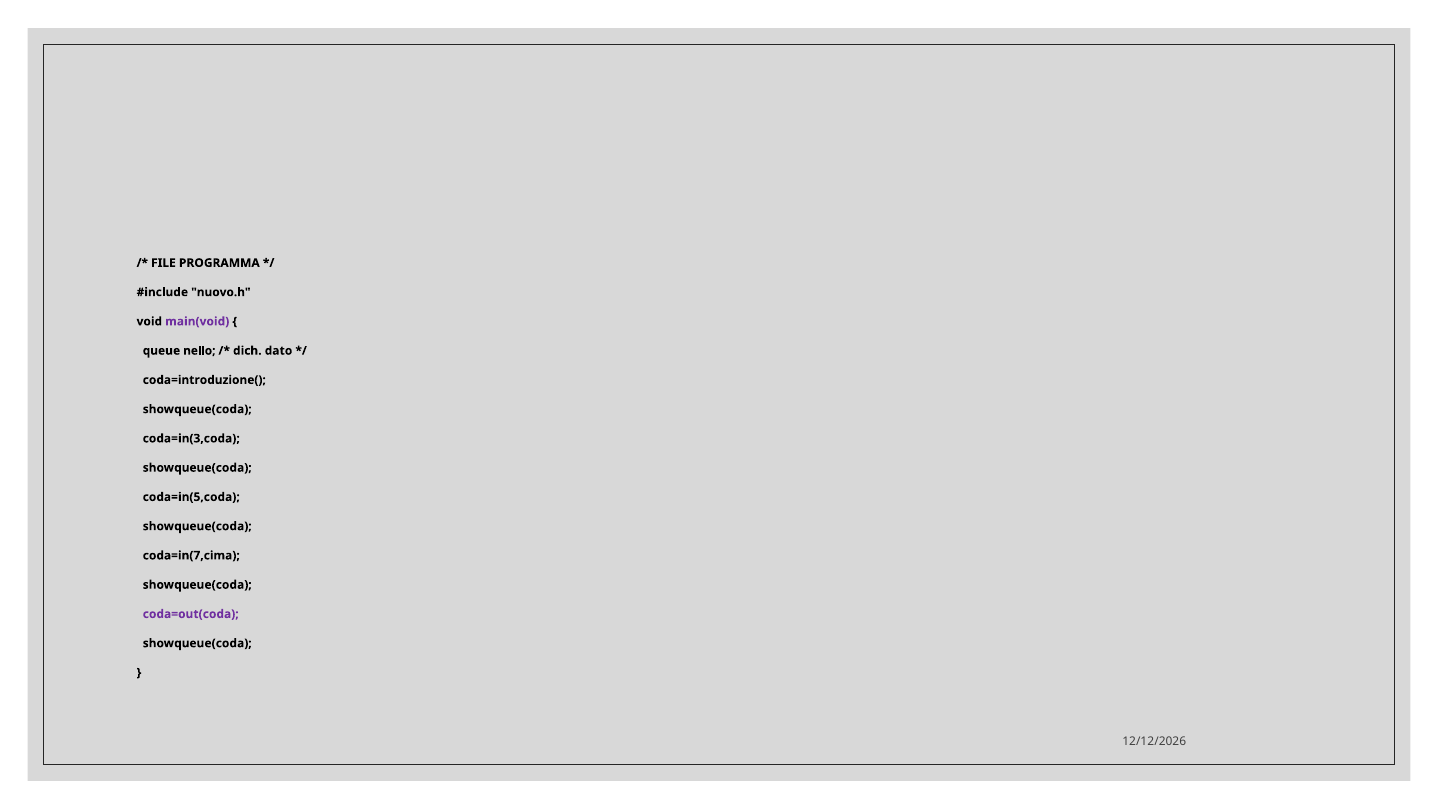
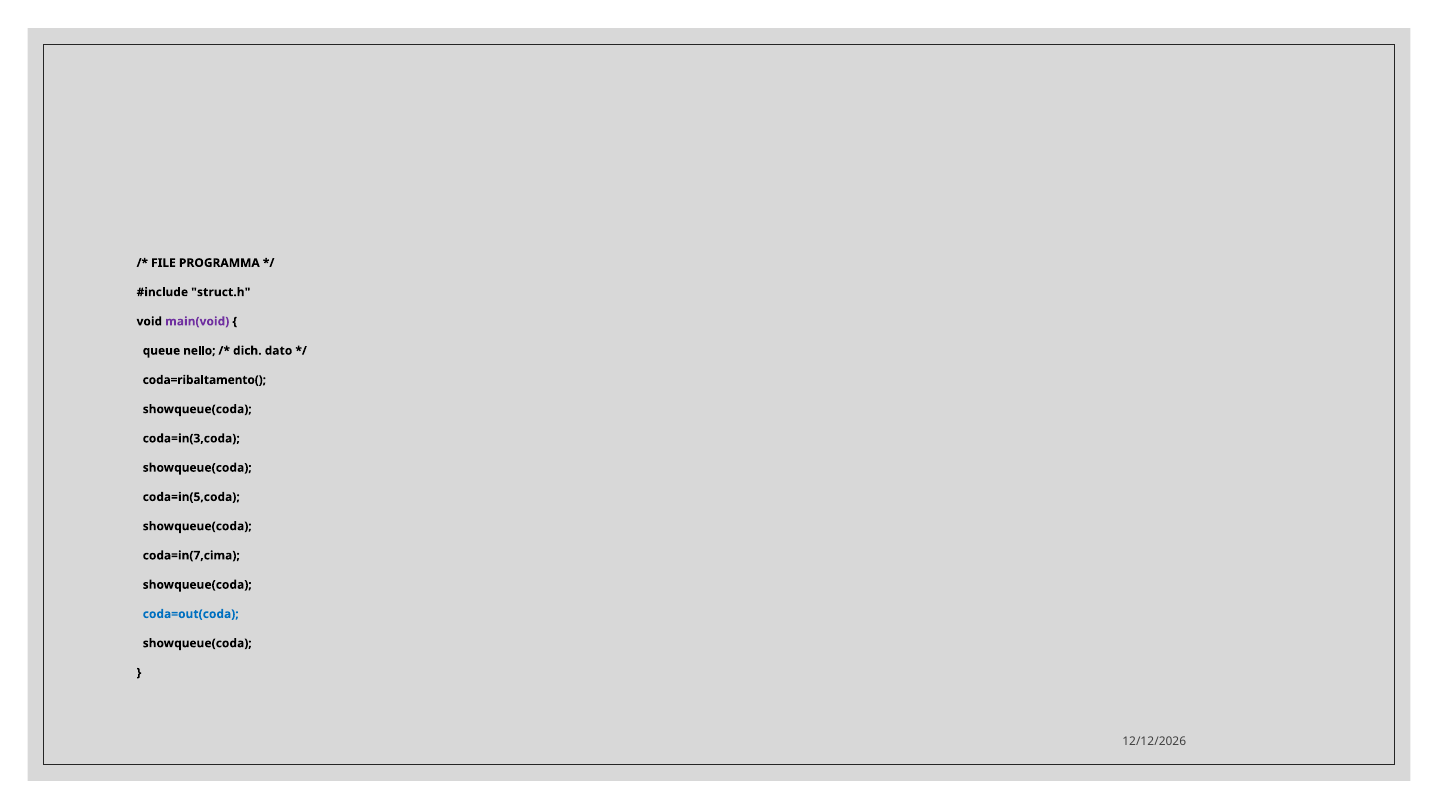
nuovo.h: nuovo.h -> struct.h (221, 292)
coda=introduzione(: coda=introduzione( -> coda=ribaltamento( (204, 380)
coda=out(coda colour: purple -> blue (191, 614)
